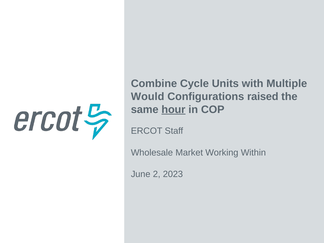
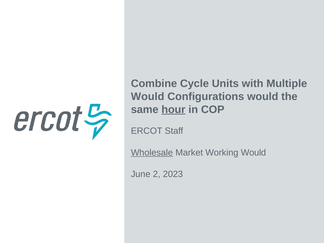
Configurations raised: raised -> would (263, 97)
Wholesale underline: none -> present (152, 153)
Working Within: Within -> Would (253, 153)
